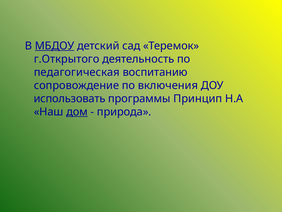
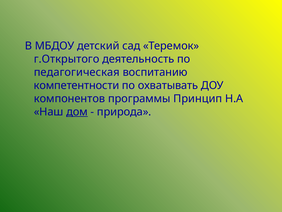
МБДОУ underline: present -> none (55, 46)
сопровождение: сопровождение -> компетентности (76, 85)
включения: включения -> охватывать (168, 85)
использовать: использовать -> компонентов (69, 98)
